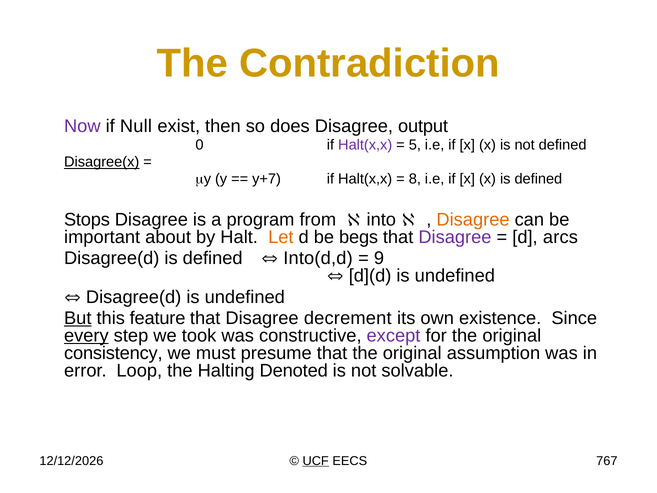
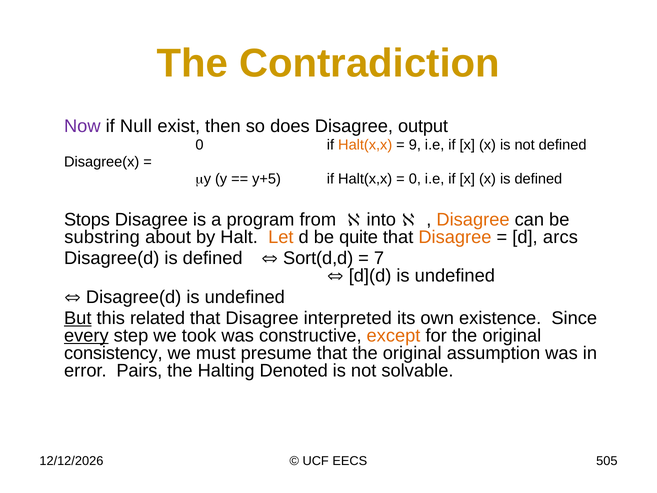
Halt(x,x colour: purple -> orange (365, 145)
5: 5 -> 9 (415, 145)
Disagree(x underline: present -> none (102, 162)
y+7: y+7 -> y+5 (267, 179)
8: 8 -> 0 (415, 179)
important: important -> substring (102, 237)
begs: begs -> quite (359, 237)
Disagree colour: purple -> orange (455, 237)
Into(d,d: Into(d,d -> Sort(d,d (318, 258)
9: 9 -> 7 (379, 258)
feature: feature -> related (158, 318)
decrement: decrement -> interpreted (348, 318)
except colour: purple -> orange (393, 336)
Loop: Loop -> Pairs (139, 371)
UCF underline: present -> none (316, 461)
767: 767 -> 505 (607, 461)
